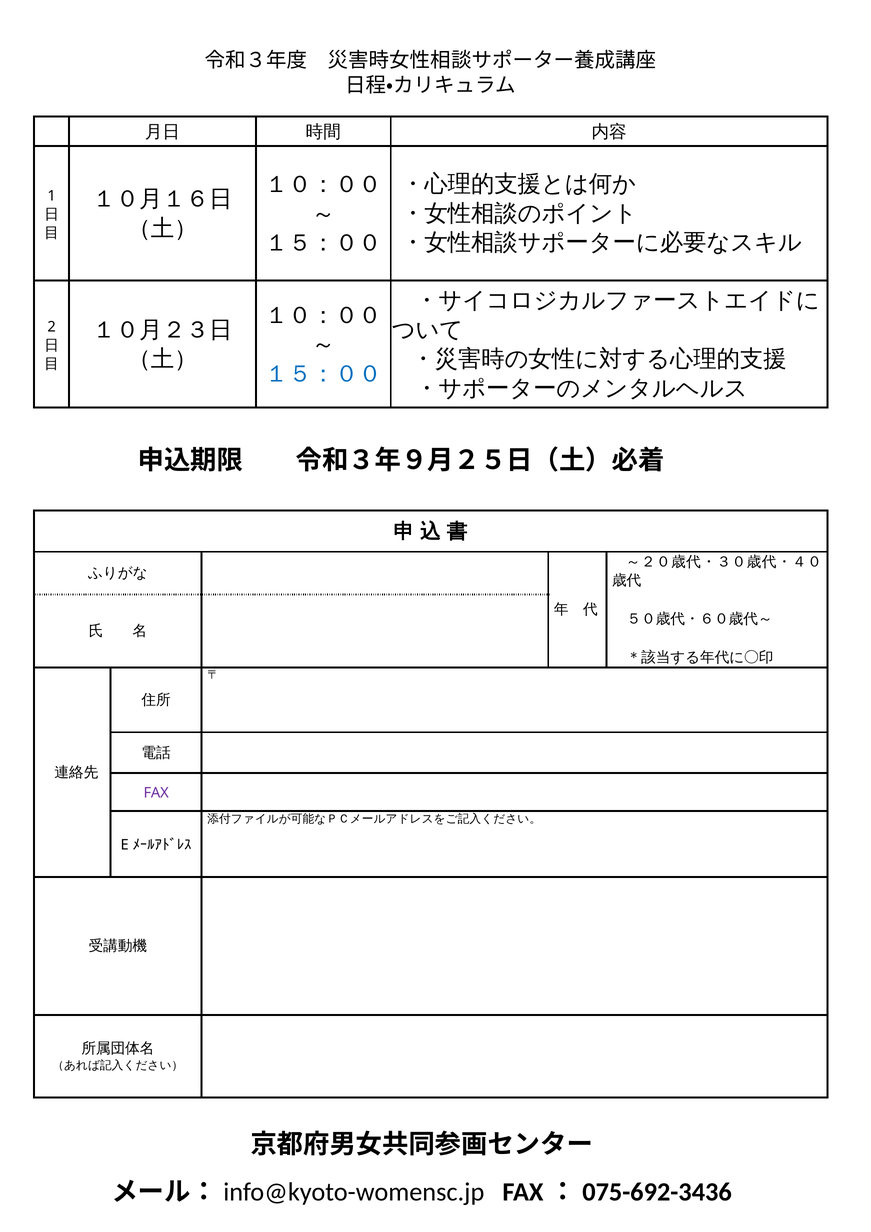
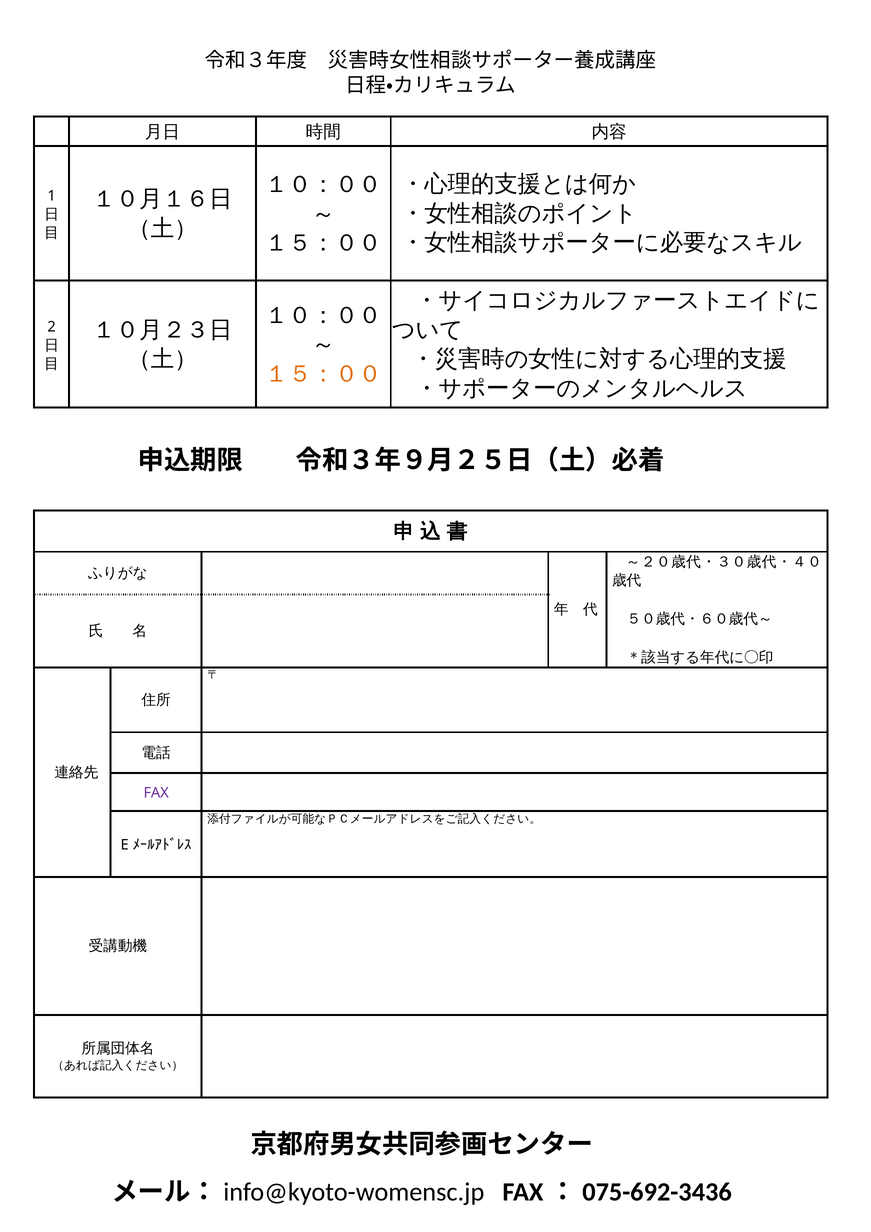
１５：００ colour: blue -> orange (323, 374)
